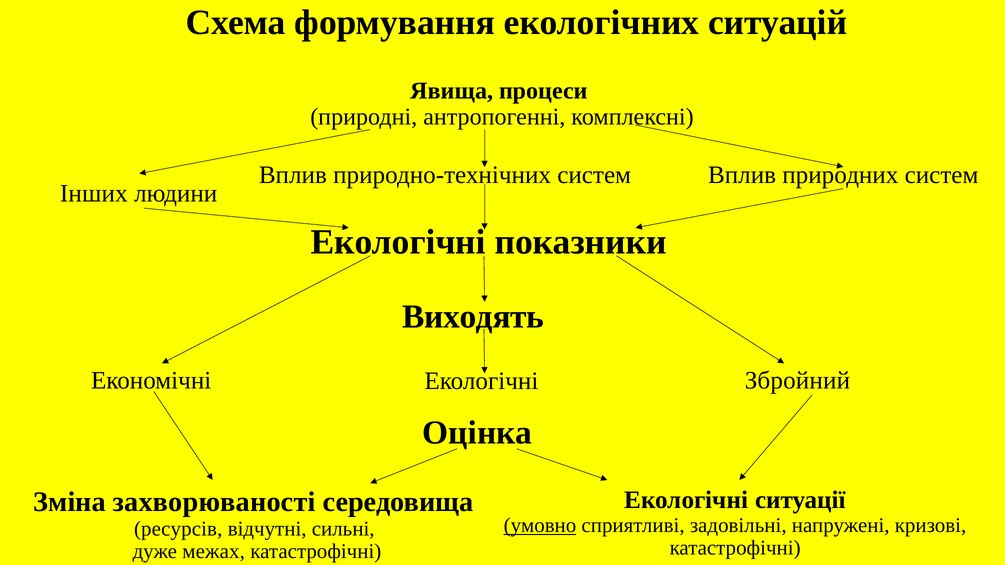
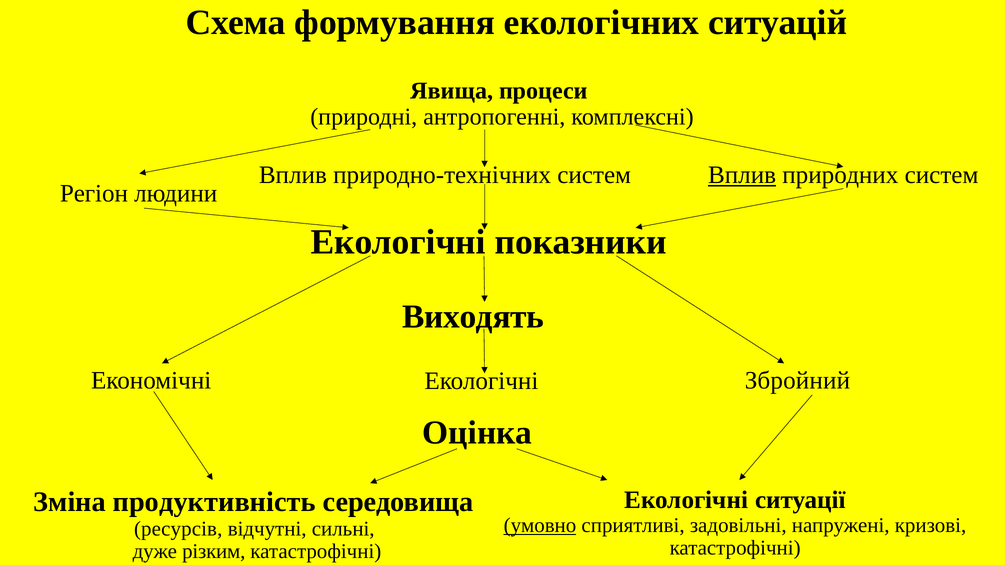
Вплив underline: none -> present (742, 175)
Інших: Інших -> Регіон (94, 194)
захворюваності: захворюваності -> продуктивність (214, 502)
межах: межах -> різким (214, 552)
